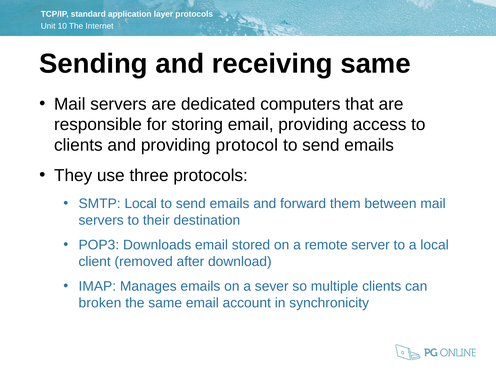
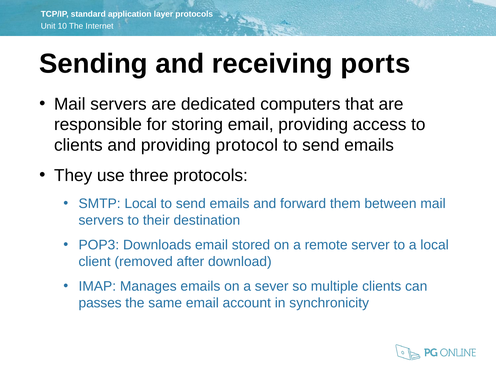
receiving same: same -> ports (375, 64)
broken: broken -> passes (100, 303)
